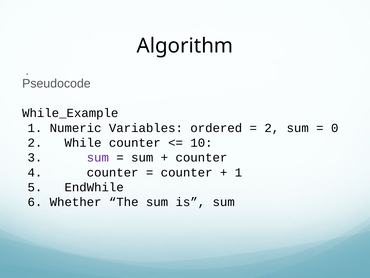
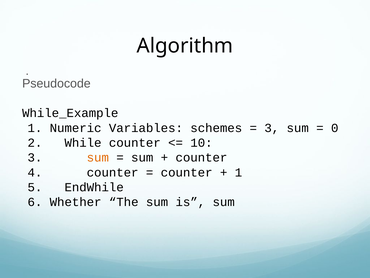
ordered: ordered -> schemes (216, 128)
2: 2 -> 3 (272, 128)
sum colour: purple -> orange (98, 157)
